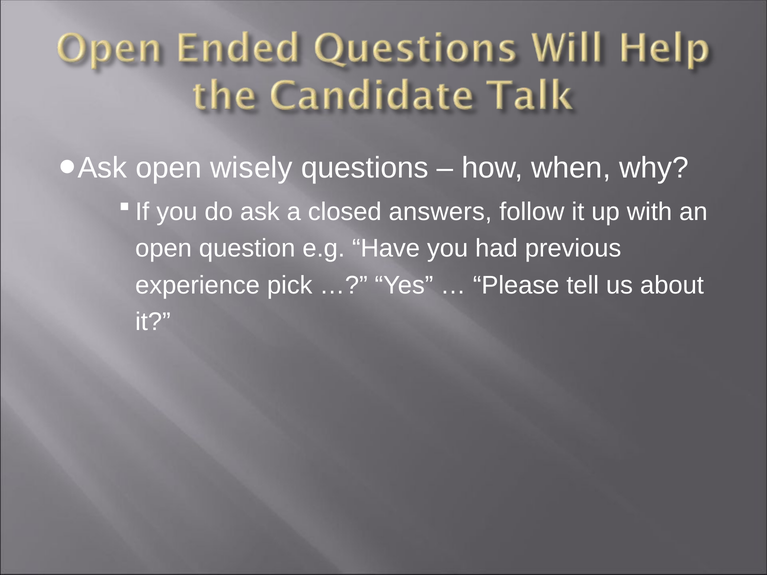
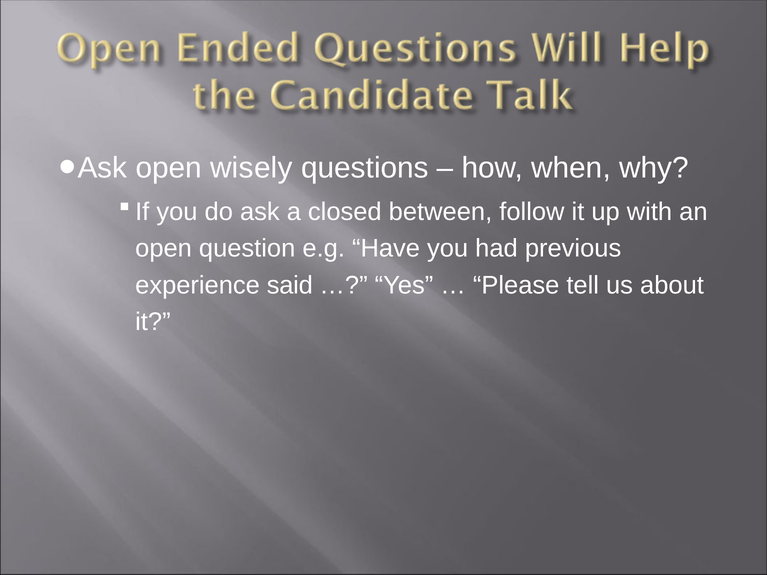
answers: answers -> between (440, 212)
pick: pick -> said (290, 285)
